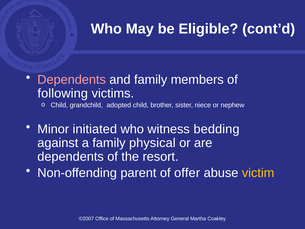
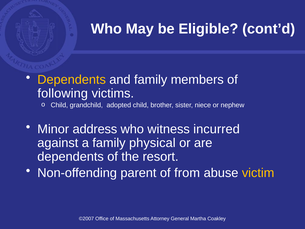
Dependents colour: pink -> yellow (72, 79)
initiated: initiated -> address (95, 129)
bedding: bedding -> incurred (217, 129)
offer: offer -> from (187, 173)
